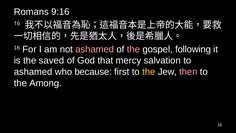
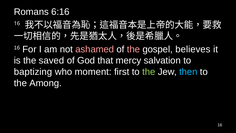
9:16: 9:16 -> 6:16 (60, 12)
following: following -> believes (193, 49)
ashamed: ashamed -> baptizing (33, 72)
because: because -> moment (93, 72)
the colour: yellow -> light green (149, 72)
then colour: pink -> light blue (188, 72)
